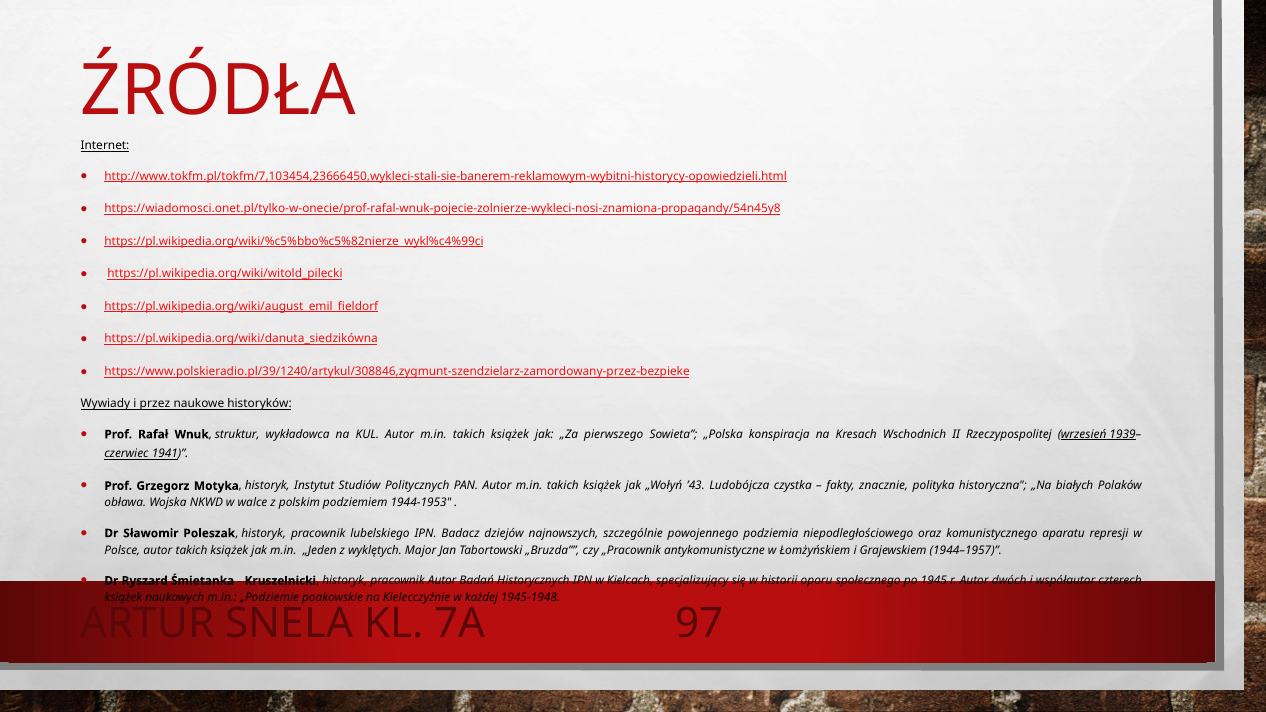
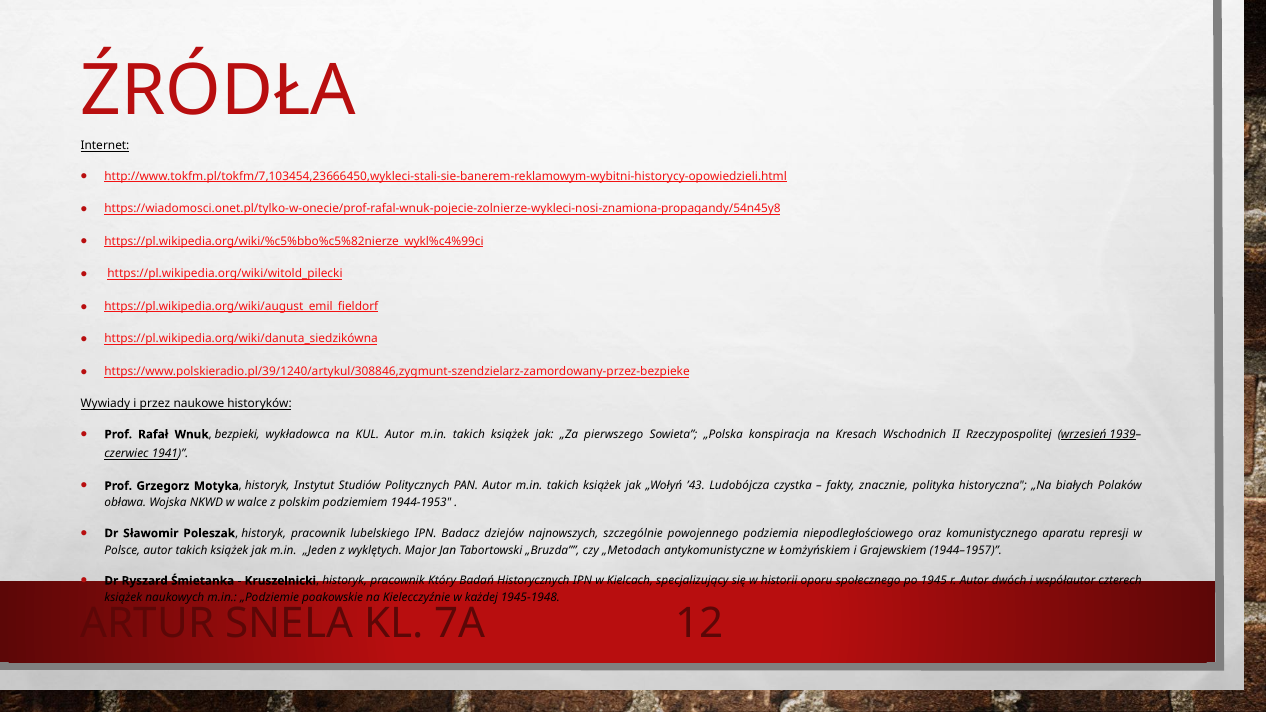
struktur: struktur -> bezpieki (237, 434)
„Pracownik: „Pracownik -> „Metodach (631, 551)
pracownik Autor: Autor -> Który (442, 581)
97: 97 -> 12 (700, 623)
